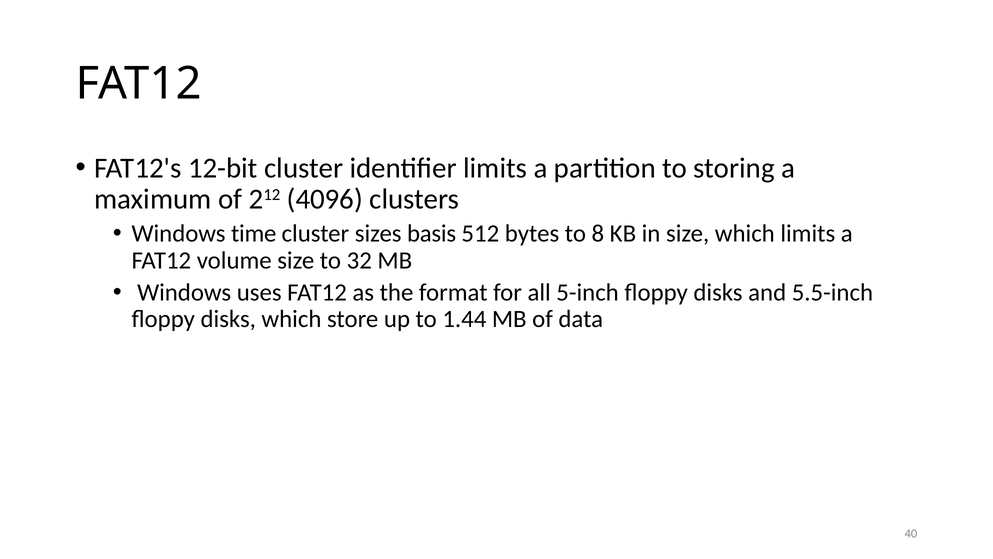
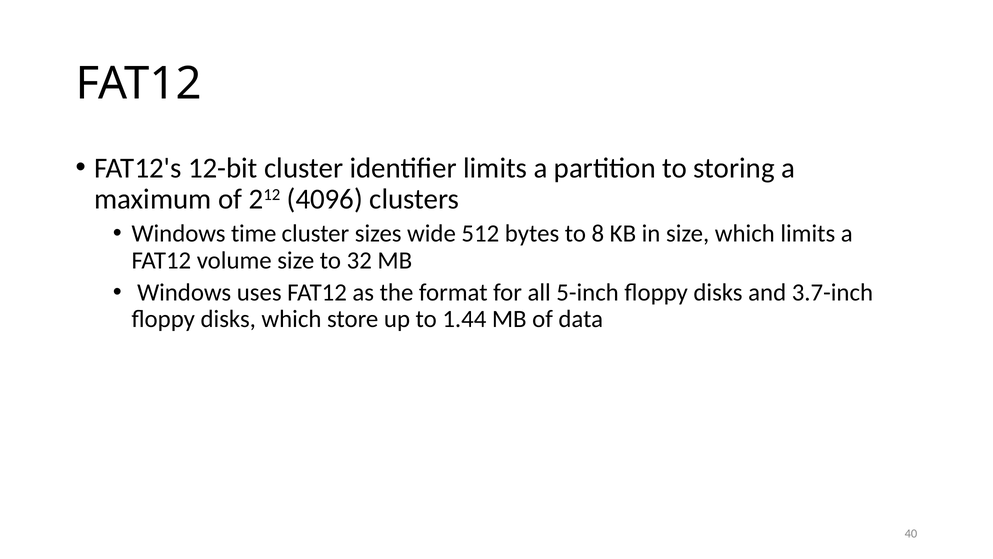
basis: basis -> wide (431, 233)
5.5-inch: 5.5-inch -> 3.7-inch (832, 292)
